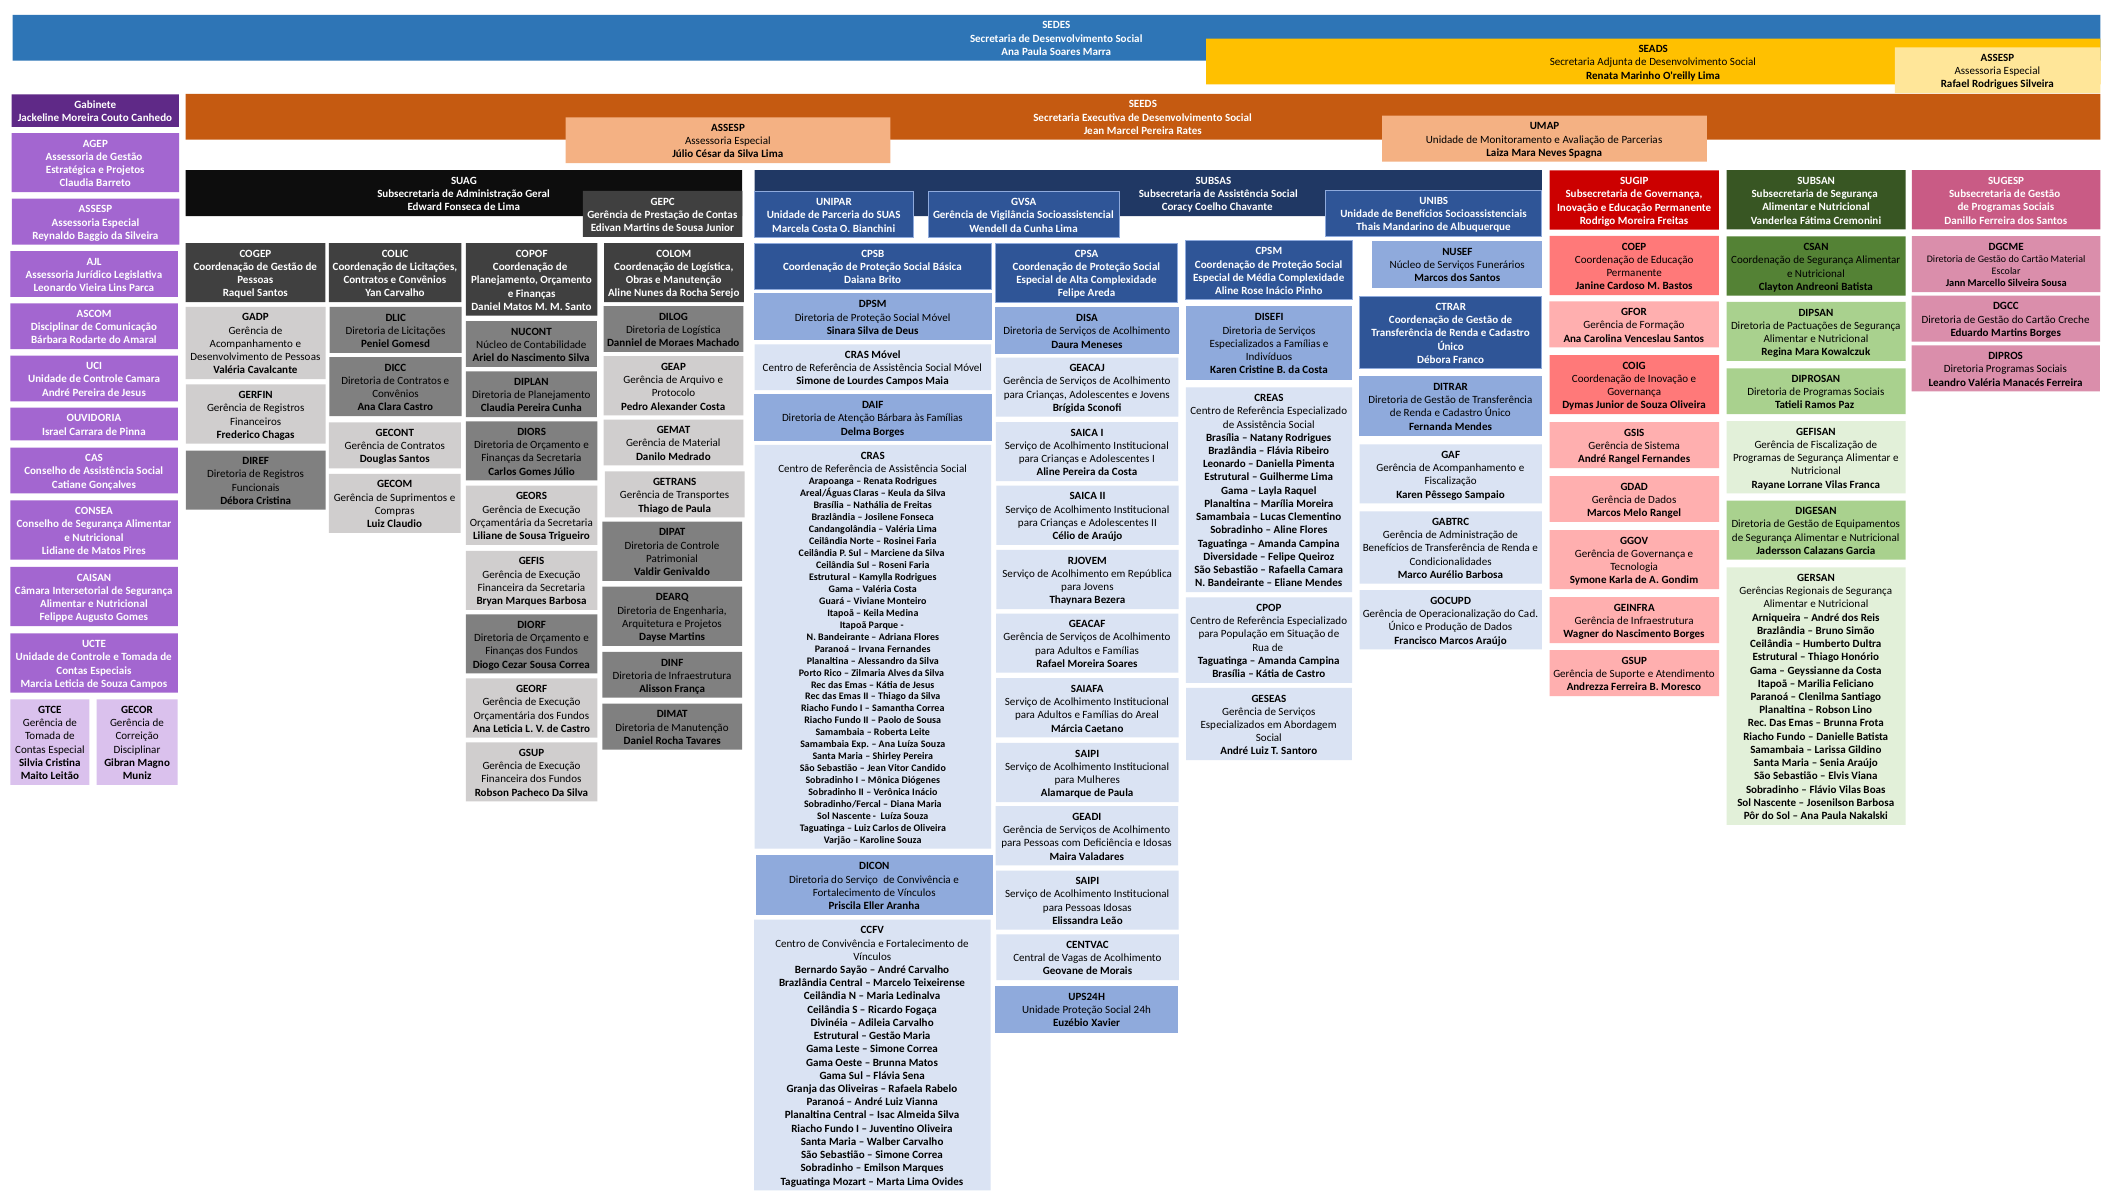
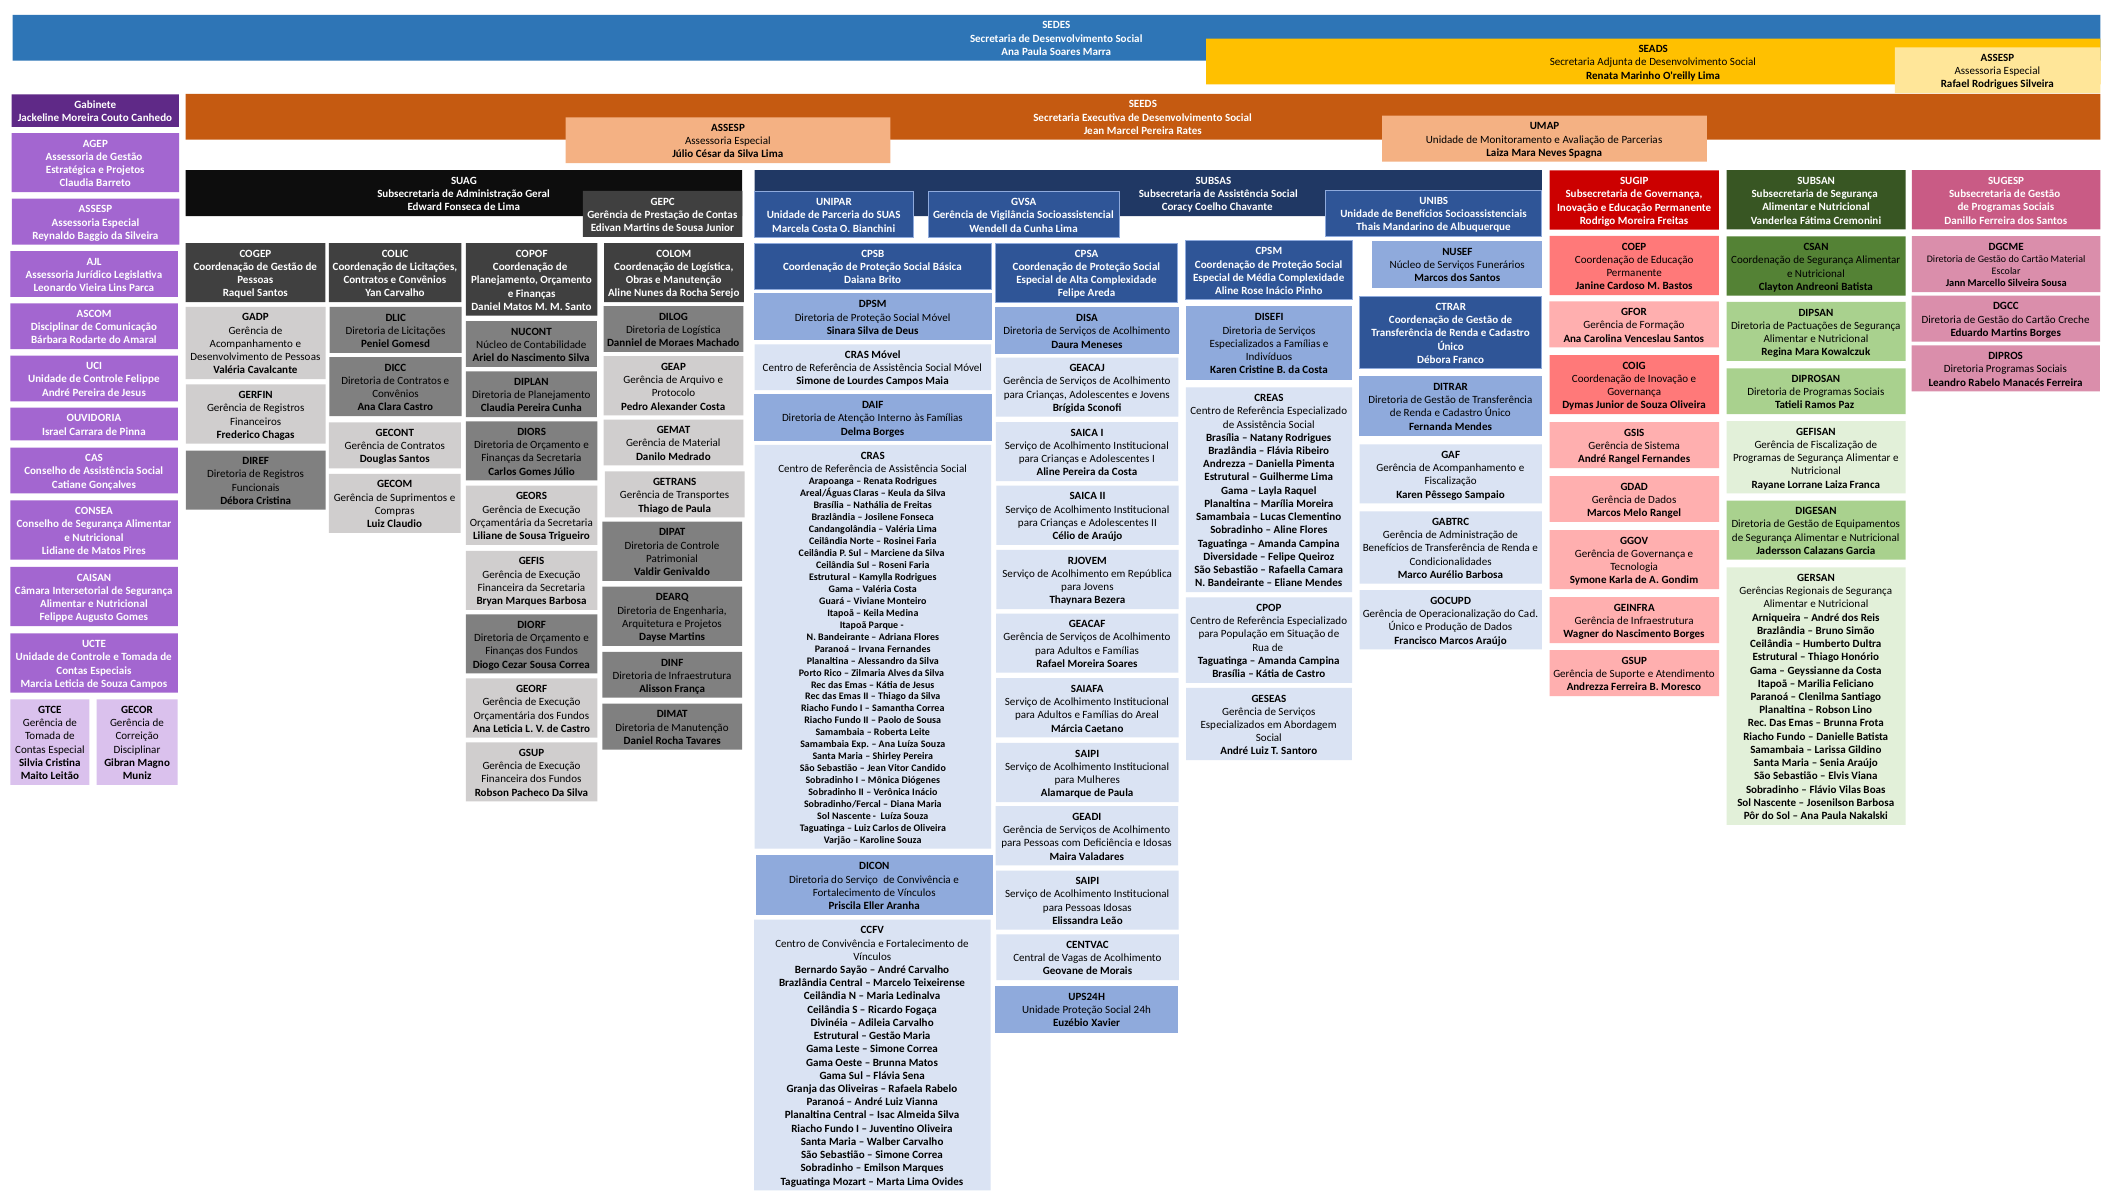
Controle Camara: Camara -> Felippe (143, 379)
Leandro Valéria: Valéria -> Rabelo (1984, 382)
Atenção Bárbara: Bárbara -> Interno (895, 418)
Leonardo: Leonardo -> Andrezza (1224, 464)
Lorrane Vilas: Vilas -> Laiza (1836, 484)
